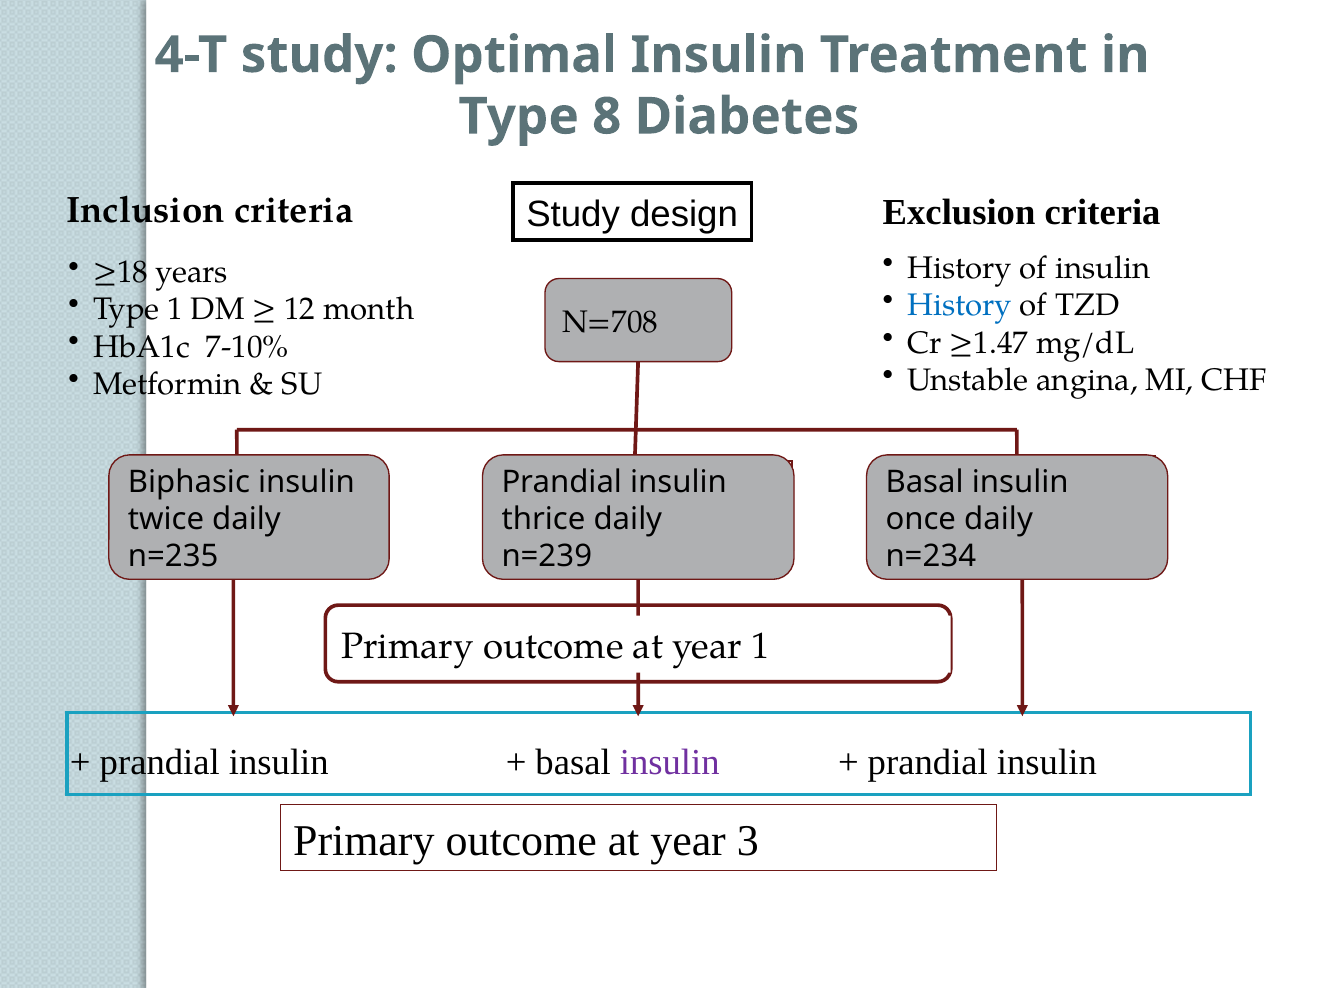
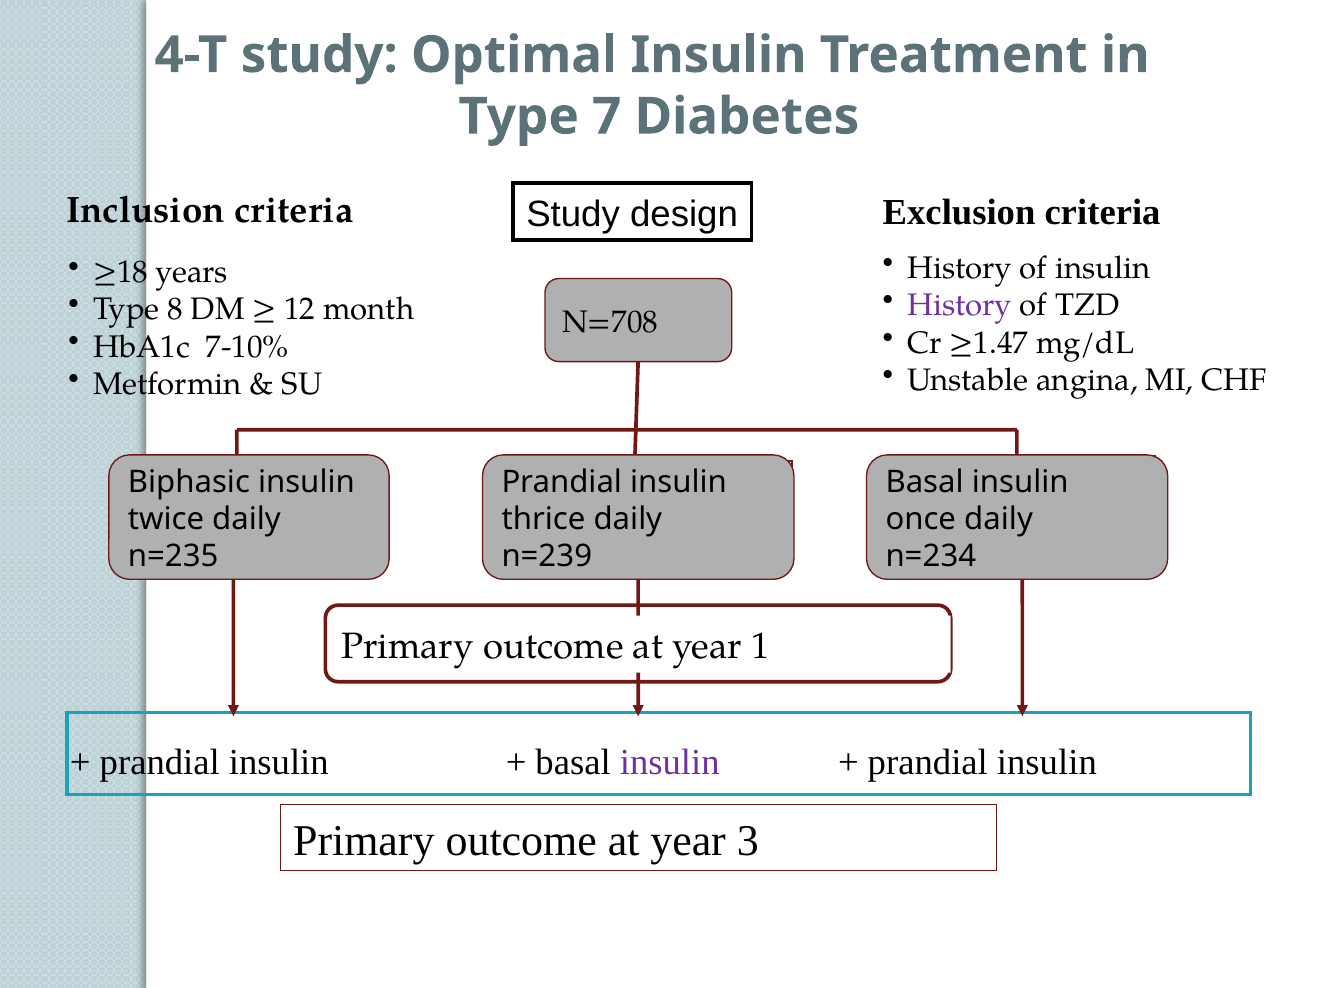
8: 8 -> 7 (607, 117)
History colour: blue -> purple (960, 306)
Type 1: 1 -> 8 (175, 310)
